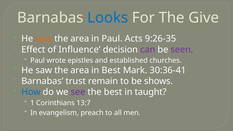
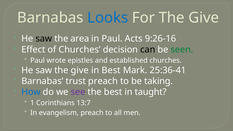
saw colour: orange -> black (44, 39)
9:26-35: 9:26-35 -> 9:26-16 (160, 39)
of Influence: Influence -> Churches (80, 50)
can colour: purple -> black (148, 50)
seen colour: purple -> green (182, 50)
area: area -> give (80, 70)
30:36-41: 30:36-41 -> 25:36-41 (168, 70)
trust remain: remain -> preach (103, 81)
shows: shows -> taking (159, 81)
